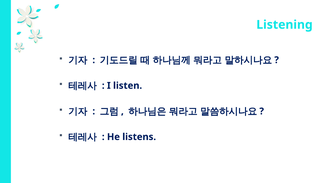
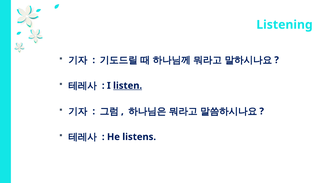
listen underline: none -> present (128, 86)
